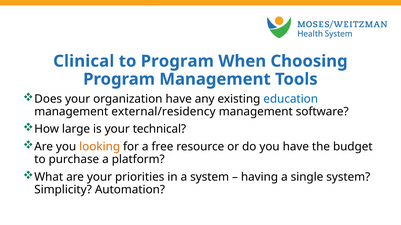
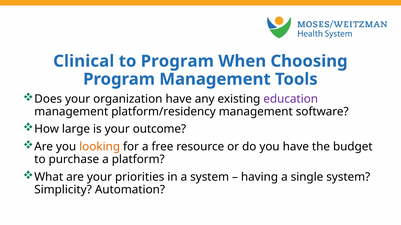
education colour: blue -> purple (291, 99)
external/residency: external/residency -> platform/residency (164, 112)
technical: technical -> outcome (159, 129)
